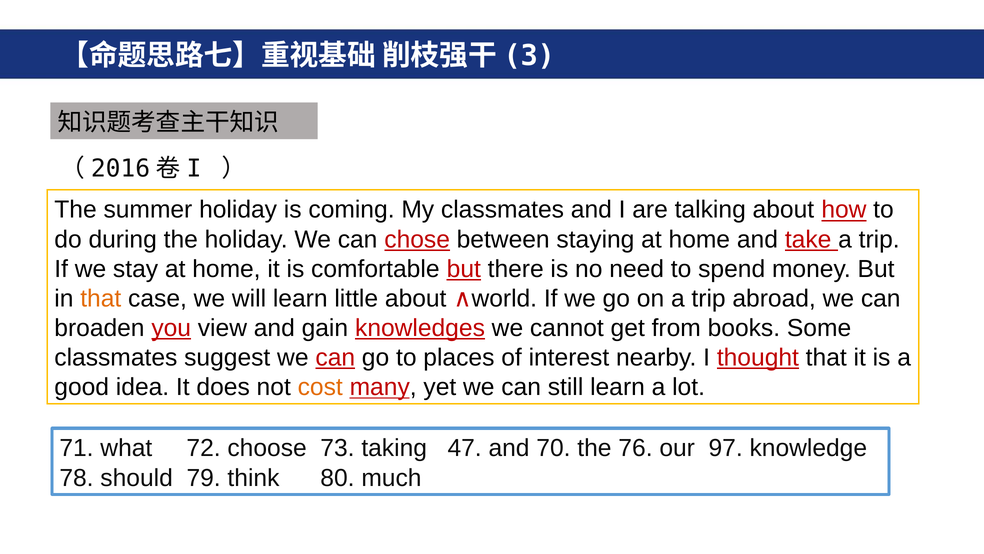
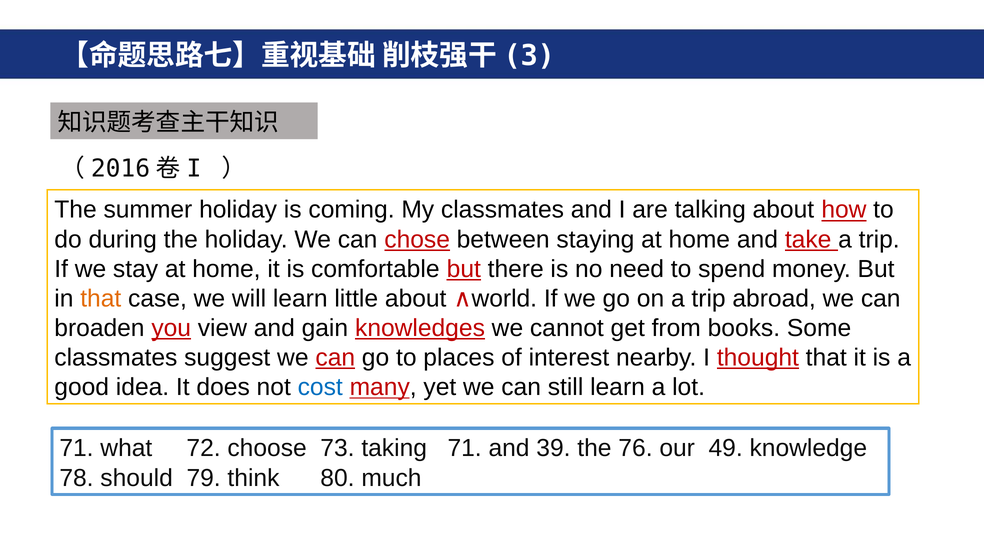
cost colour: orange -> blue (320, 387)
taking 47: 47 -> 71 (465, 448)
70: 70 -> 39 (553, 448)
97: 97 -> 49 (726, 448)
